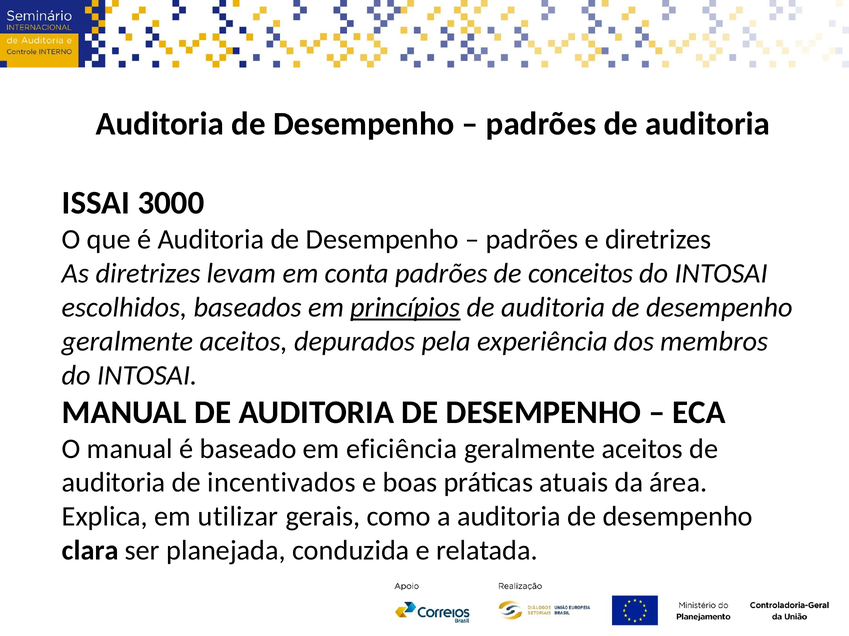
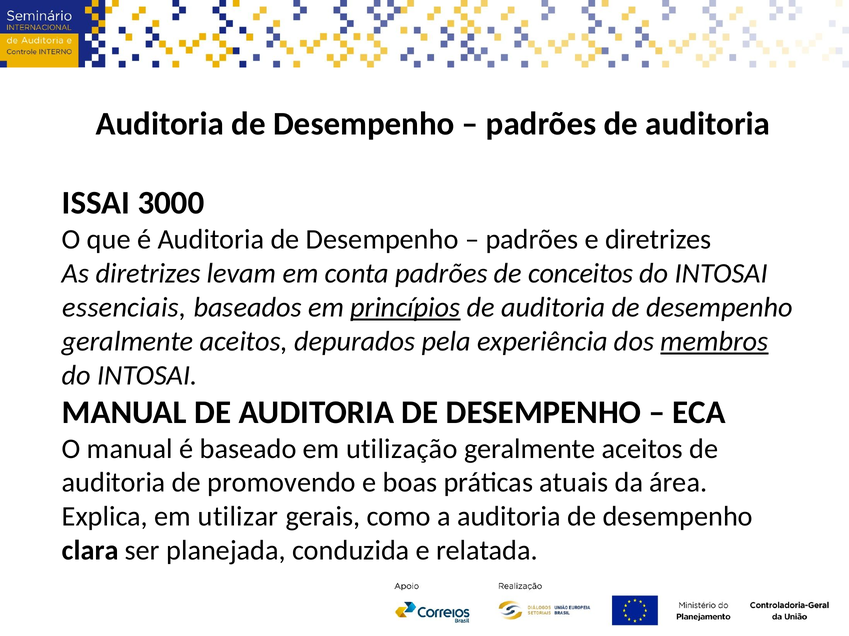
escolhidos: escolhidos -> essenciais (124, 308)
membros underline: none -> present (714, 342)
eficiência: eficiência -> utilização (402, 449)
incentivados: incentivados -> promovendo (282, 483)
